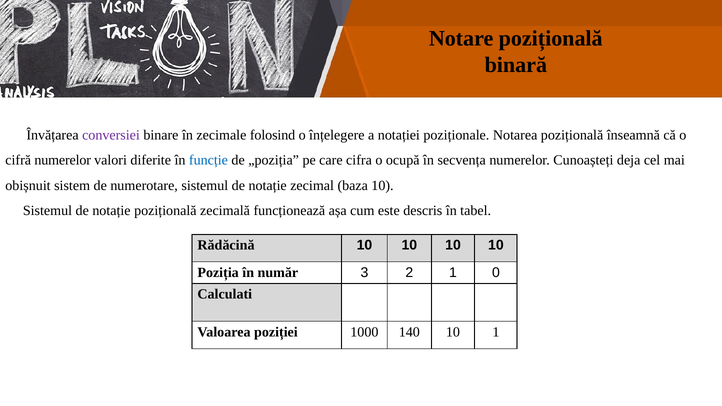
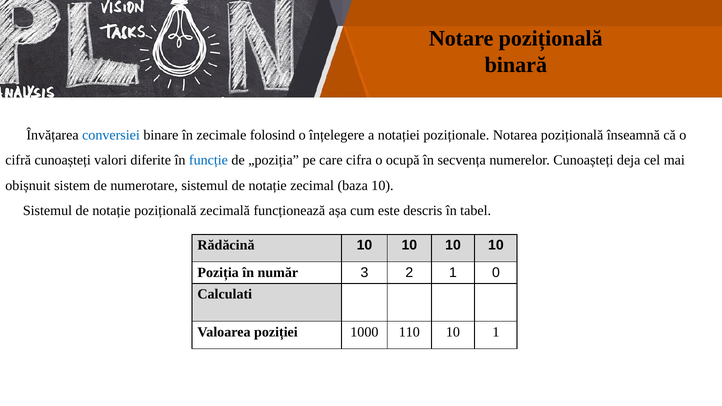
conversiei colour: purple -> blue (111, 135)
cifră numerelor: numerelor -> cunoașteți (63, 160)
140: 140 -> 110 (409, 332)
